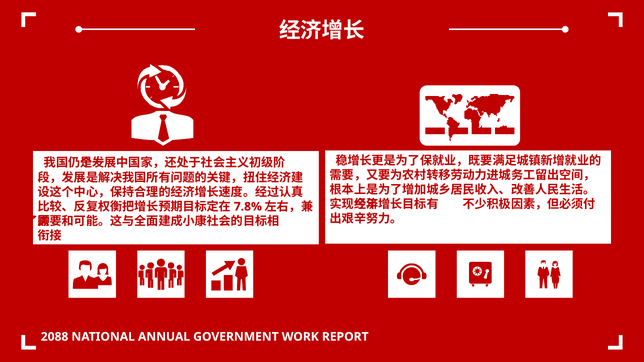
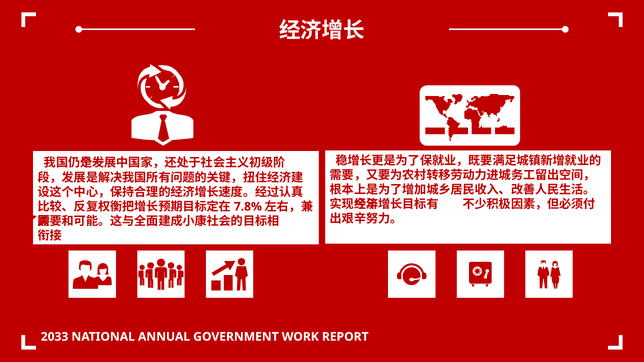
2088: 2088 -> 2033 (55, 337)
